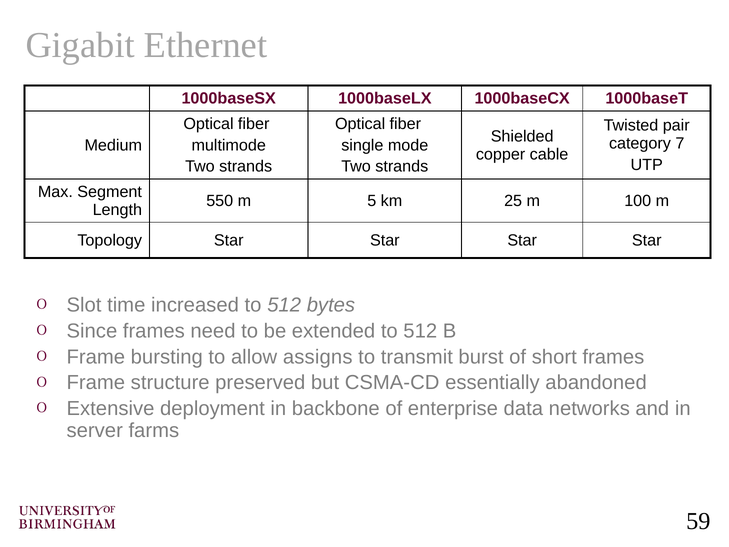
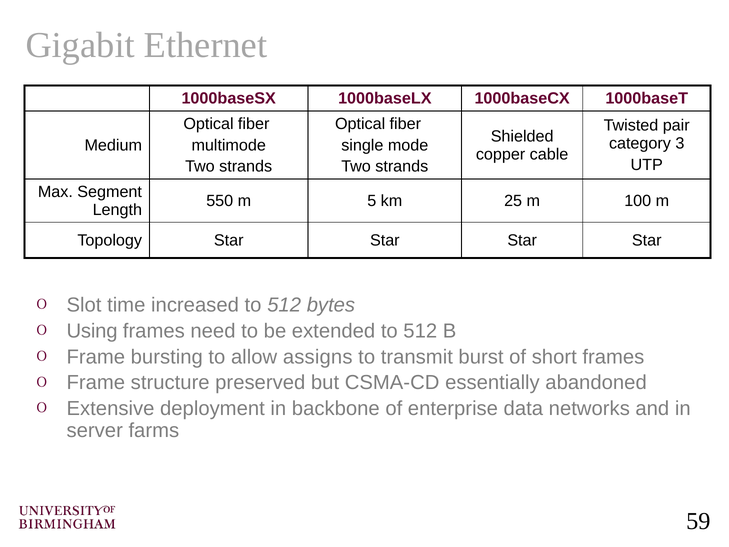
7: 7 -> 3 (680, 144)
Since: Since -> Using (92, 331)
